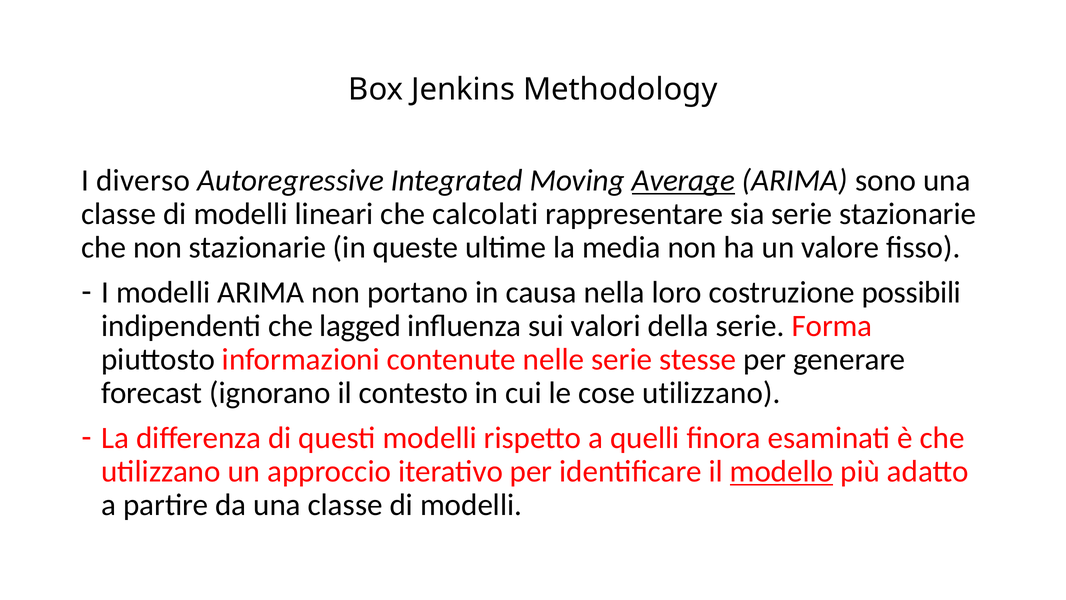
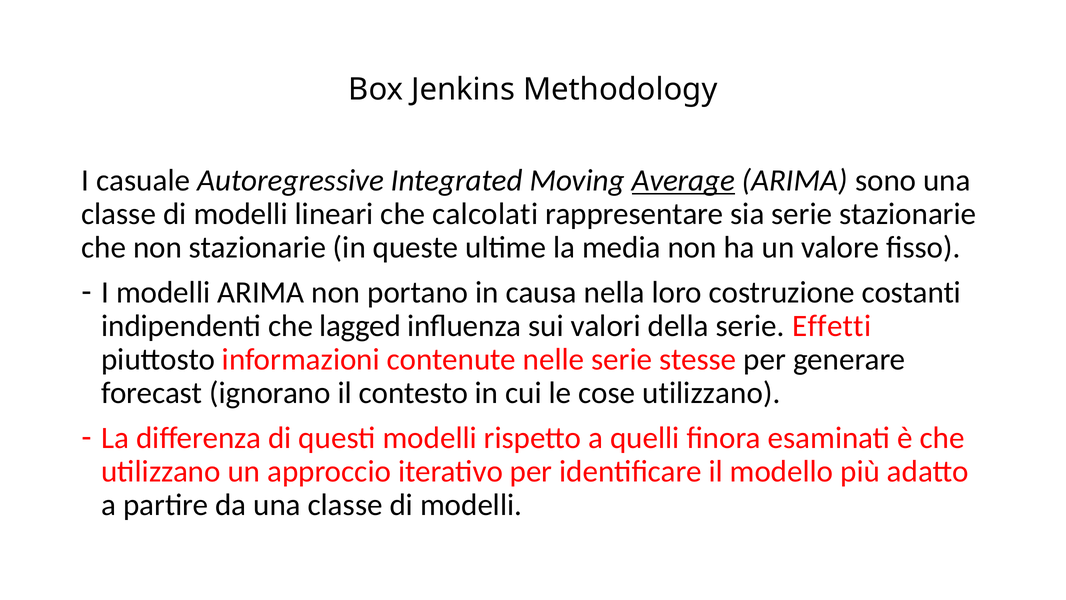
diverso: diverso -> casuale (143, 180)
possibili: possibili -> costanti (911, 292)
Forma: Forma -> Effetti (832, 326)
modello underline: present -> none (782, 471)
